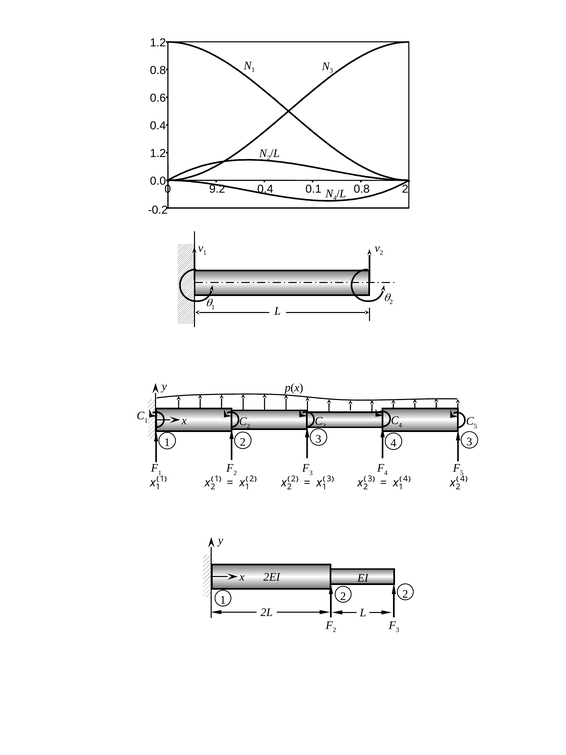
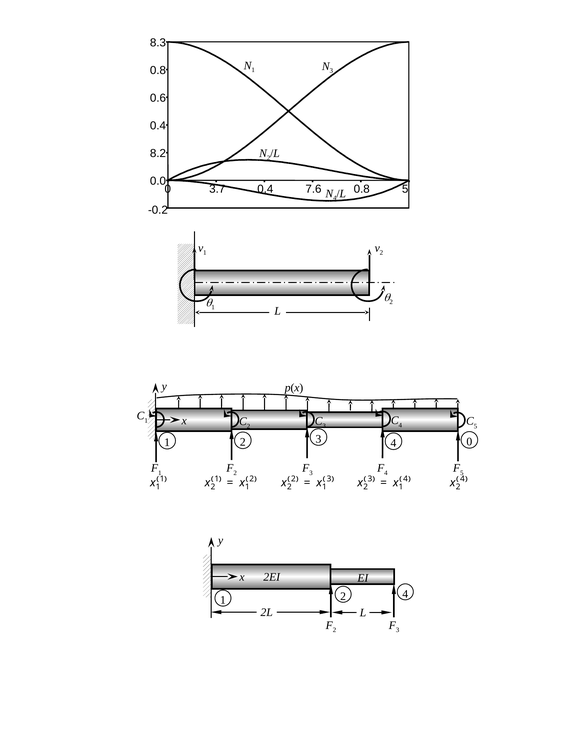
1.2: 1.2 -> 8.3 (158, 43)
1.2: 1.2 -> 8.2 (158, 153)
9.2: 9.2 -> 3.7 (217, 189)
0.1: 0.1 -> 7.6 (313, 189)
0.8 2: 2 -> 5 (405, 189)
4 3: 3 -> 0 (469, 442)
2: 2 -> 4 (405, 594)
